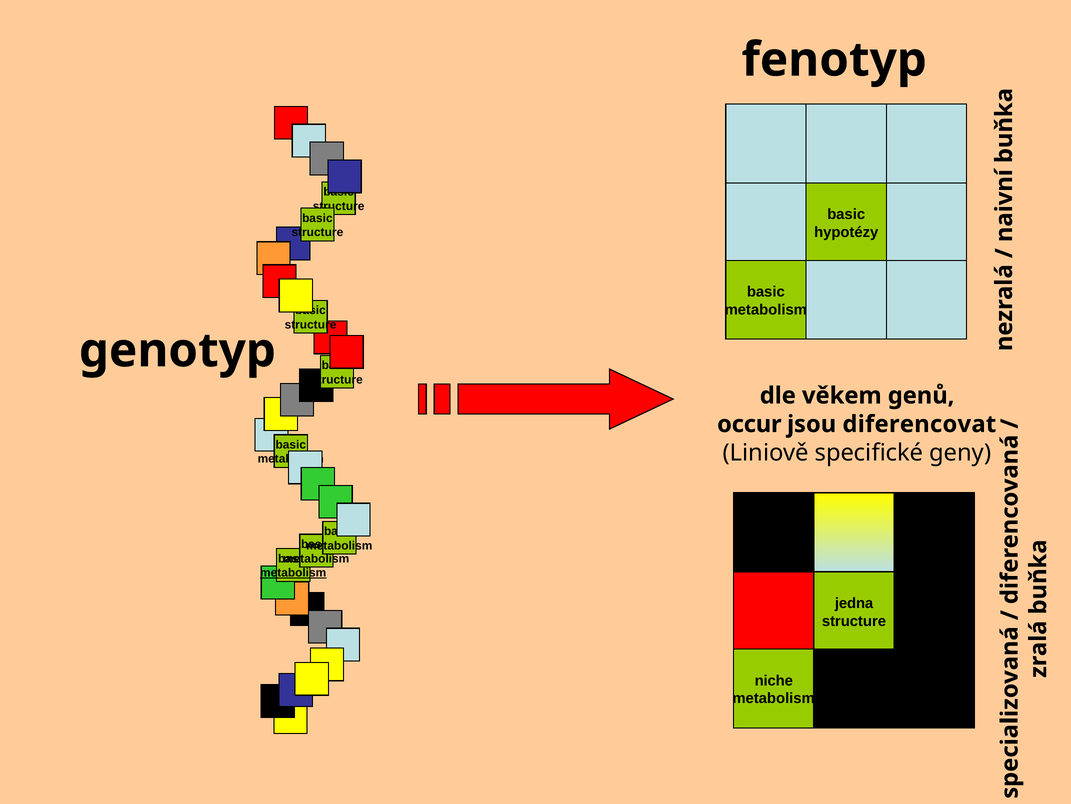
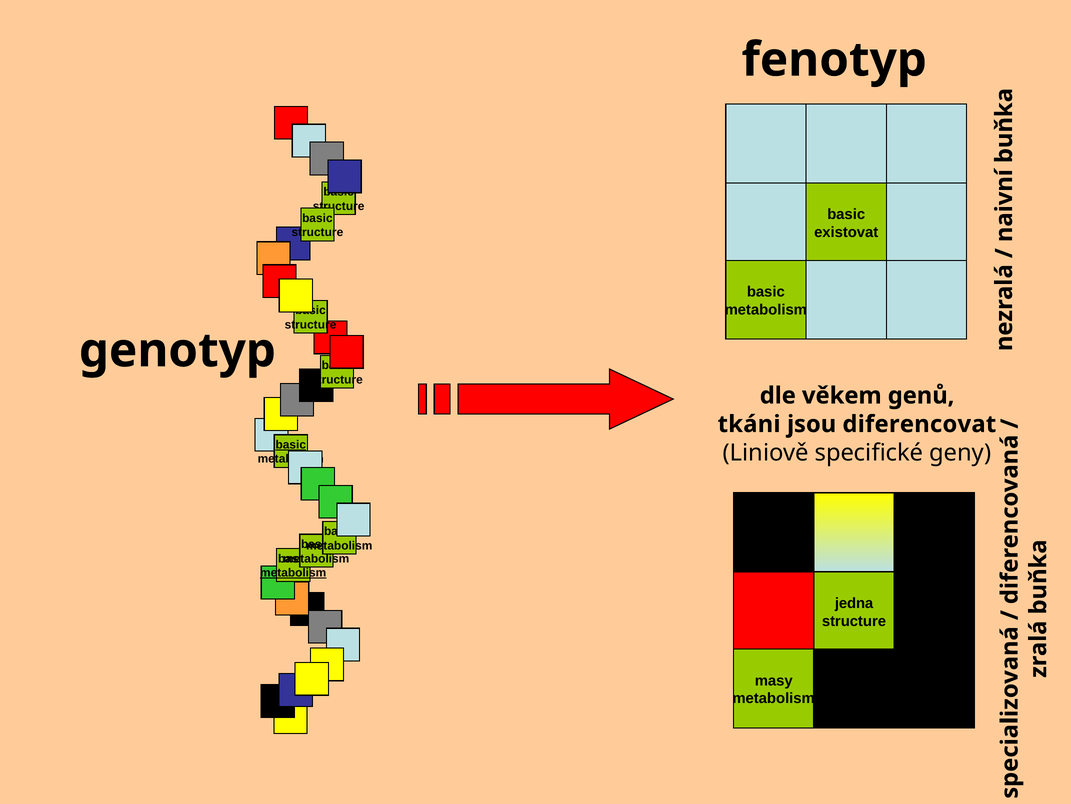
hypotézy: hypotézy -> existovat (846, 232)
occur: occur -> tkáni (749, 424)
basic underline: none -> present (291, 444)
niche: niche -> masy (774, 680)
